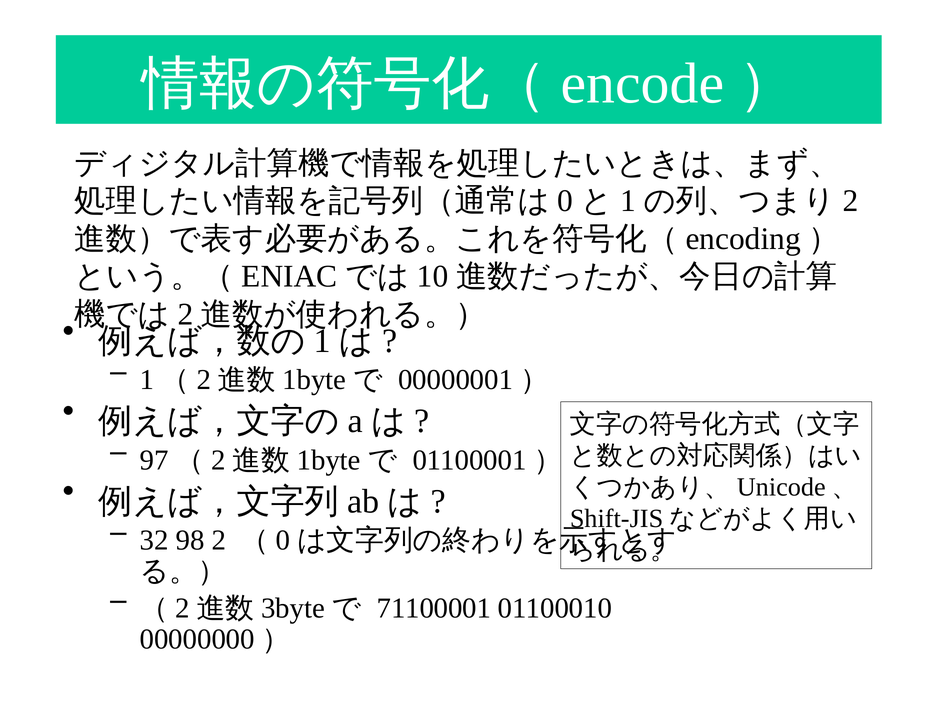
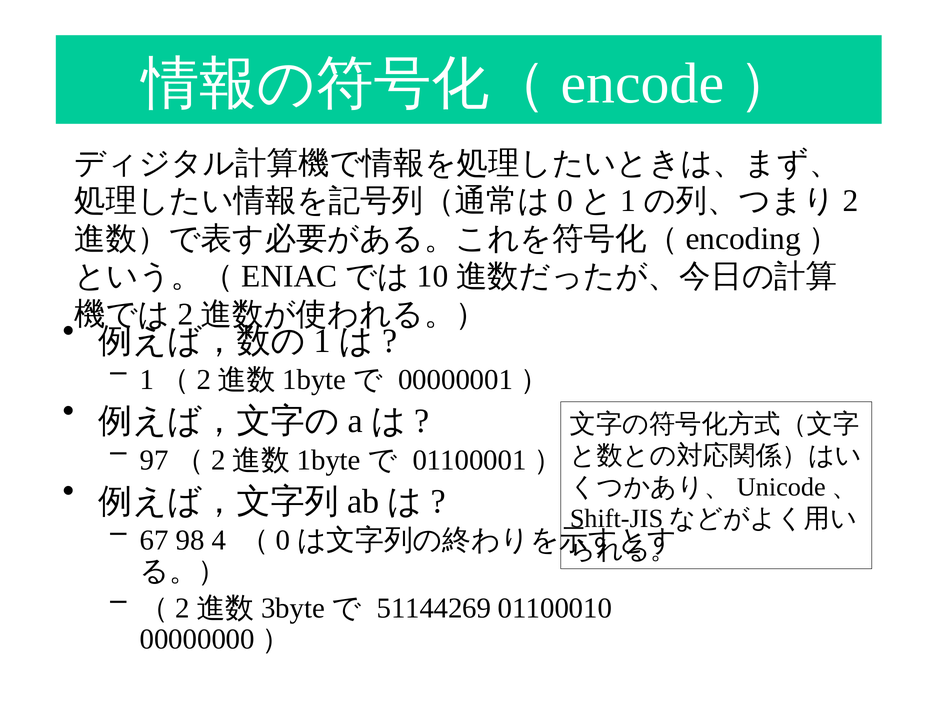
32: 32 -> 67 (154, 540)
2: 2 -> 4 (219, 540)
71100001: 71100001 -> 51144269 (434, 608)
